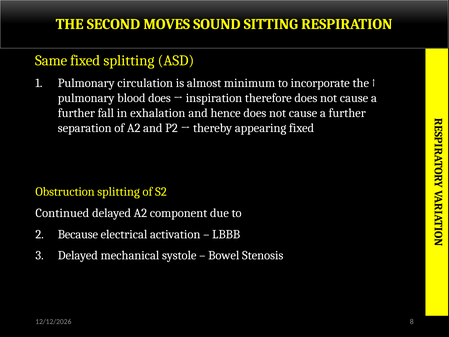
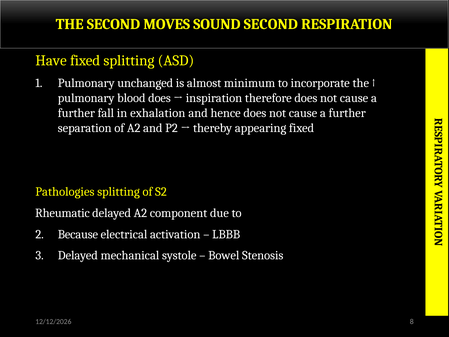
SOUND SITTING: SITTING -> SECOND (271, 24)
Same: Same -> Have (51, 61)
circulation: circulation -> unchanged (145, 83)
Obstruction: Obstruction -> Pathologies (65, 192)
Continued: Continued -> Rheumatic (62, 213)
